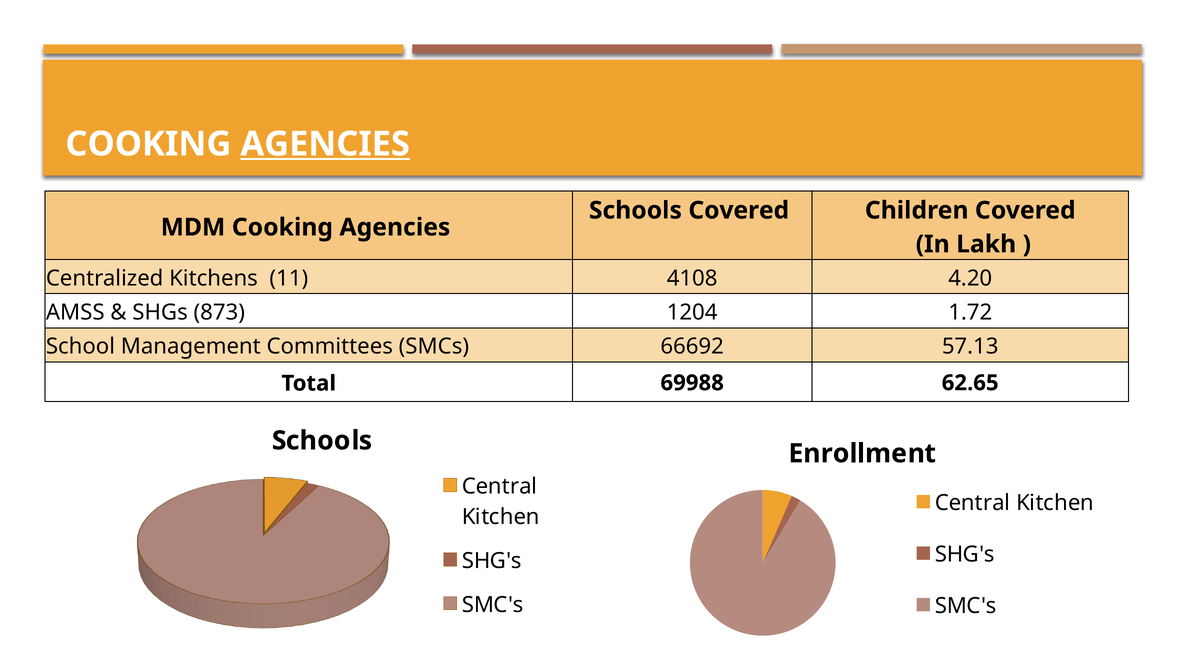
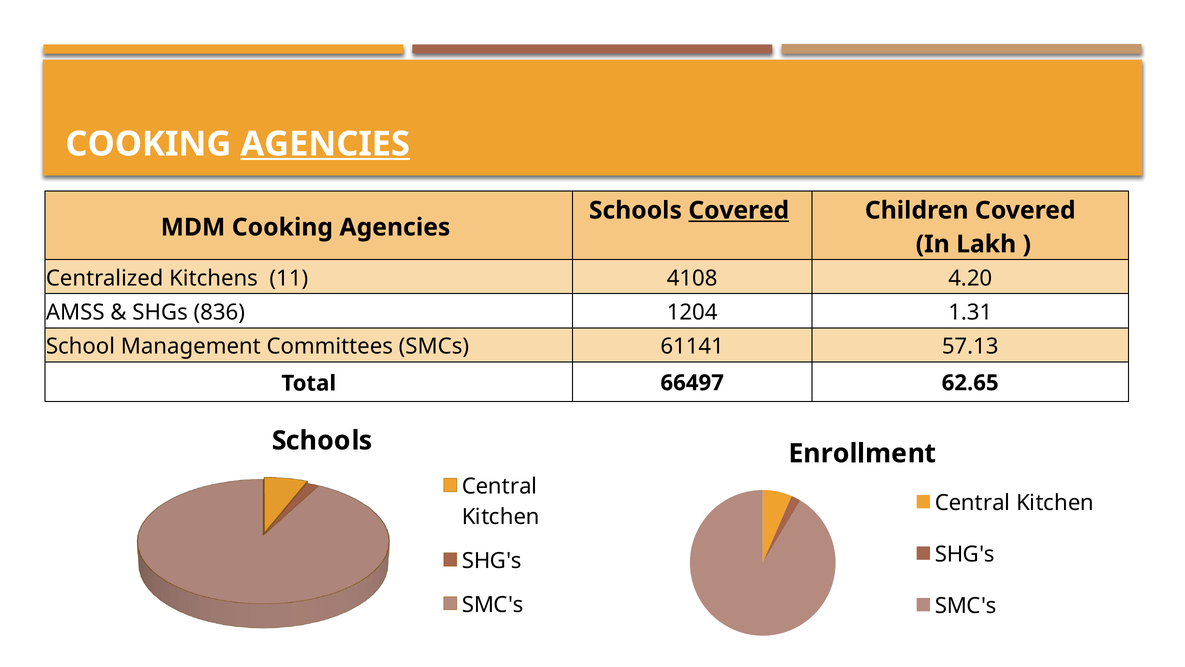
Covered underline: none -> present (739, 210)
873: 873 -> 836 (219, 312)
1.72: 1.72 -> 1.31 (970, 312)
66692: 66692 -> 61141 (692, 346)
69988: 69988 -> 66497 (692, 383)
